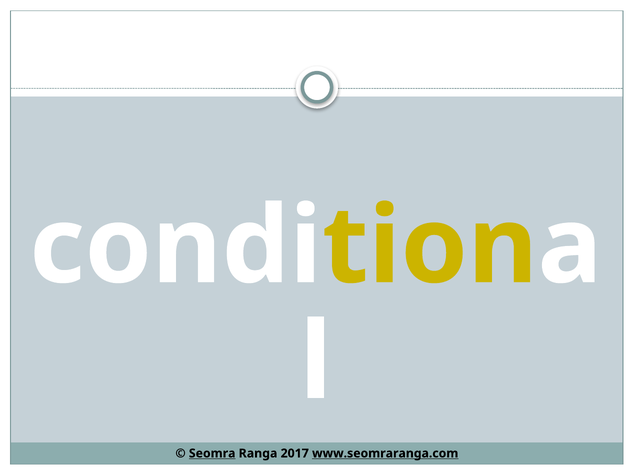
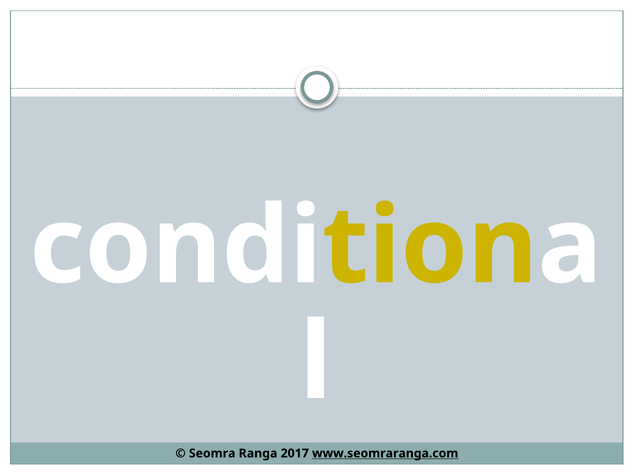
Seomra underline: present -> none (212, 454)
